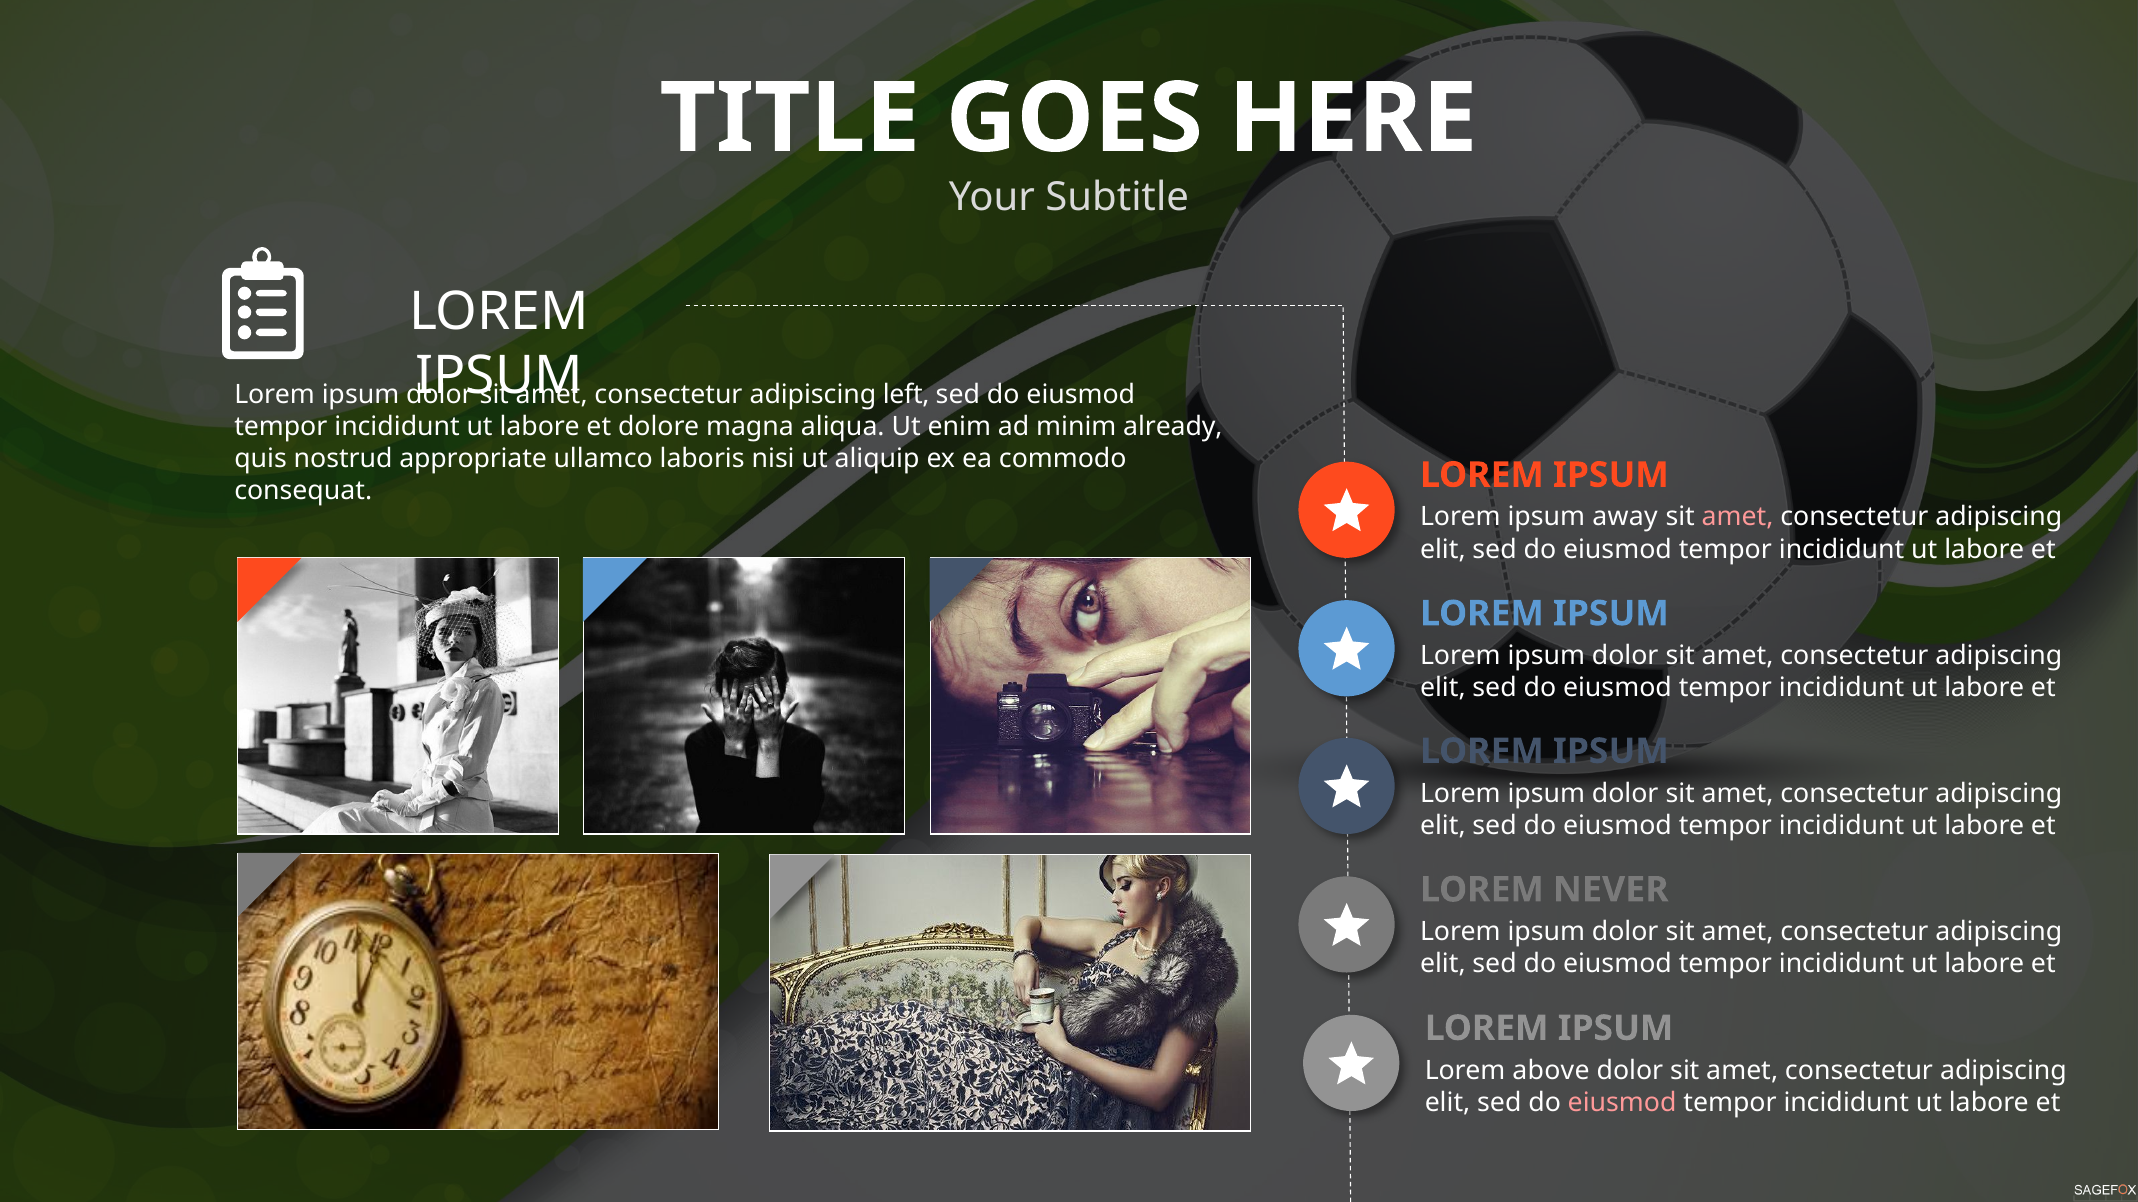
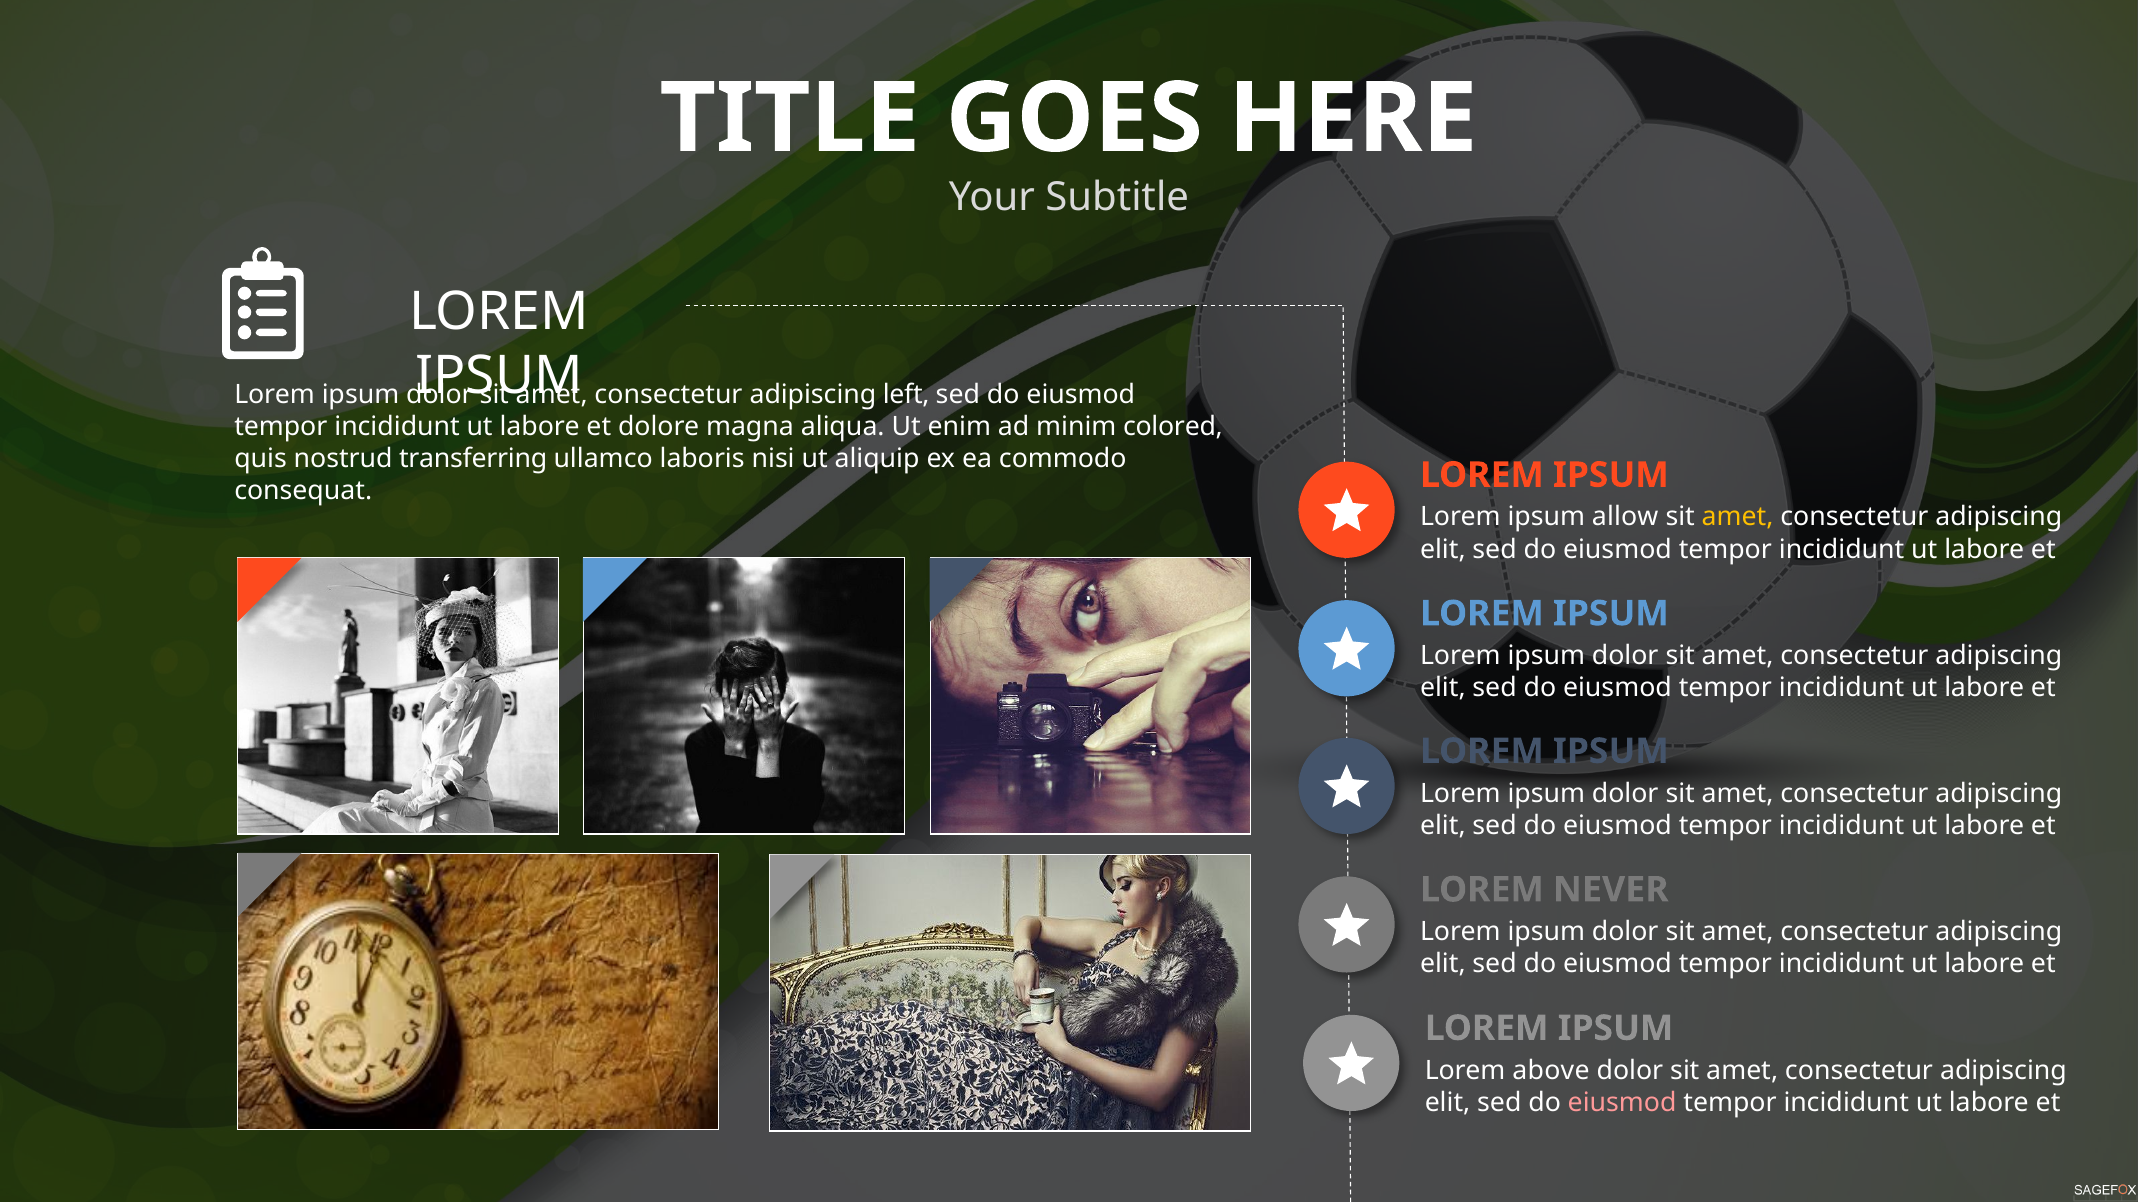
already: already -> colored (1173, 427)
appropriate: appropriate -> transferring (473, 459)
away: away -> allow (1625, 517)
amet colour: pink -> yellow (1738, 517)
